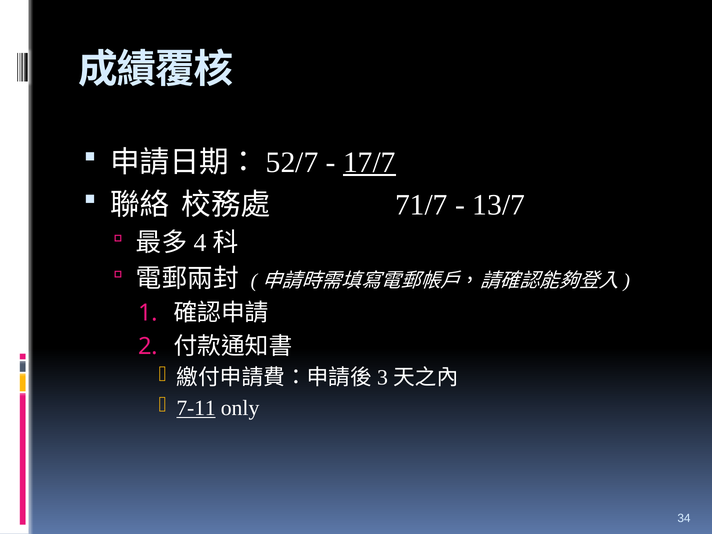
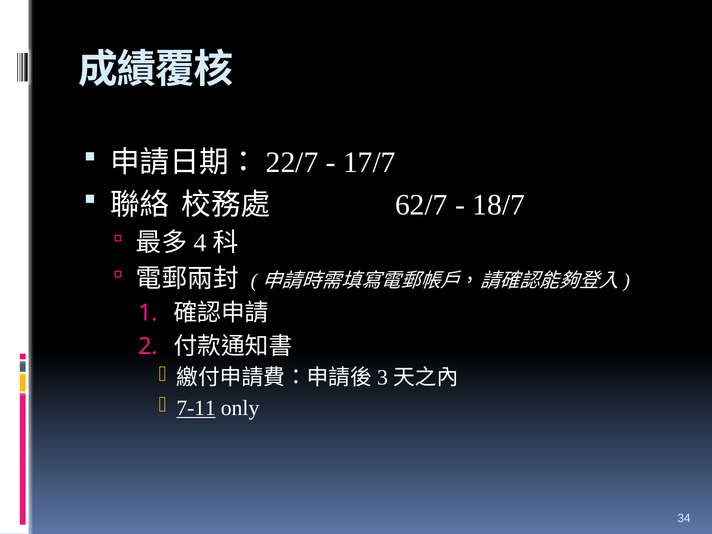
52/7: 52/7 -> 22/7 (292, 162)
17/7 underline: present -> none (369, 162)
71/7: 71/7 -> 62/7 (421, 205)
13/7: 13/7 -> 18/7 (499, 205)
